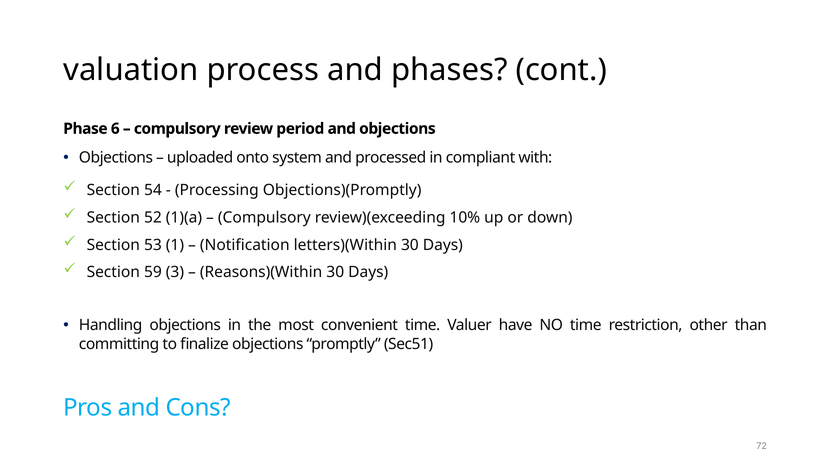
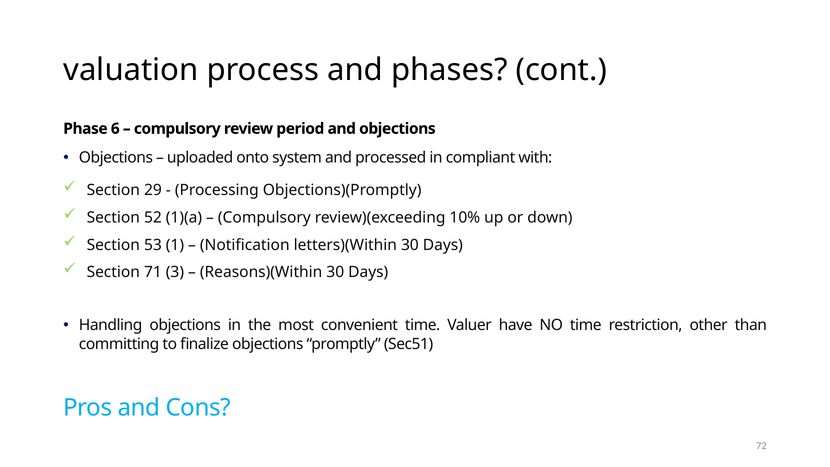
54: 54 -> 29 (153, 190)
59: 59 -> 71 (153, 272)
